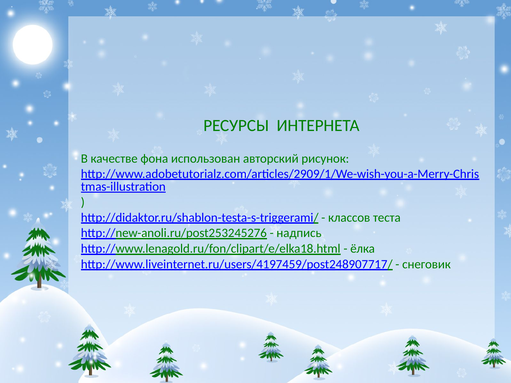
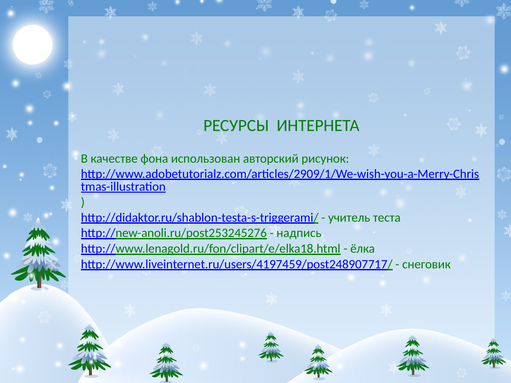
классов: классов -> учитель (349, 218)
